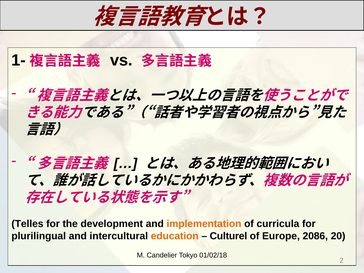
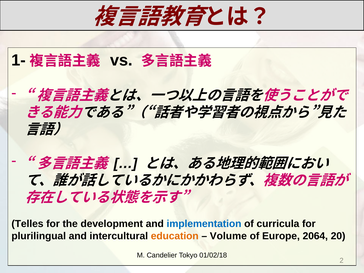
implementation colour: orange -> blue (204, 224)
Culturel: Culturel -> Volume (228, 236)
2086: 2086 -> 2064 (315, 236)
